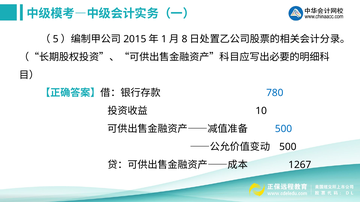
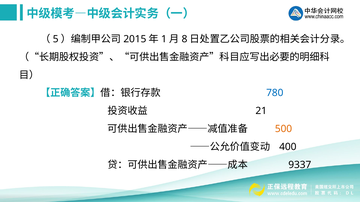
10: 10 -> 21 (261, 111)
500 colour: blue -> orange (283, 129)
500: 500 -> 400 (288, 147)
1267: 1267 -> 9337 (300, 165)
